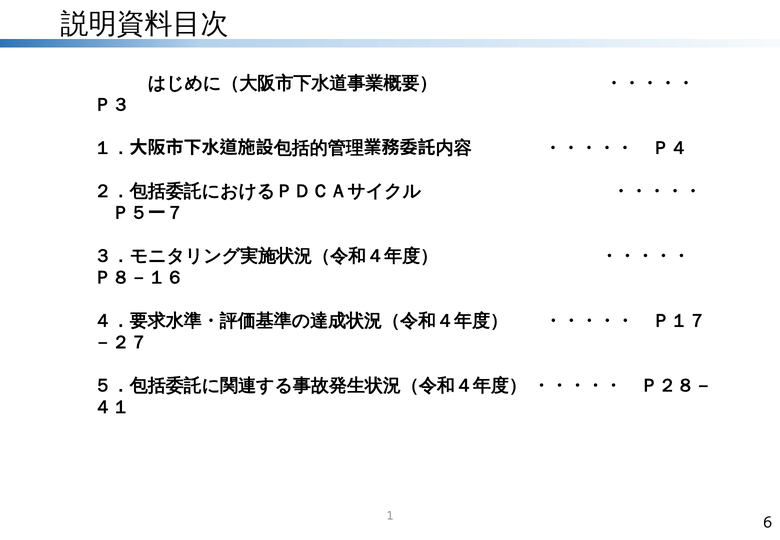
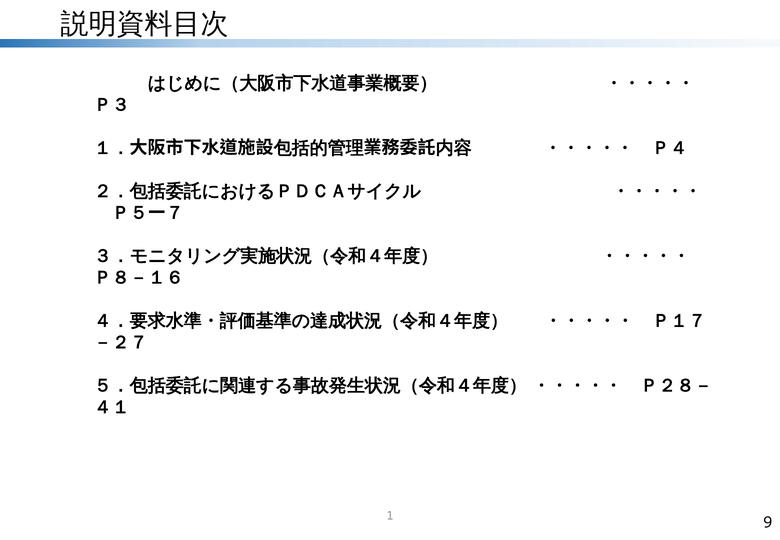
6: 6 -> 9 (768, 523)
